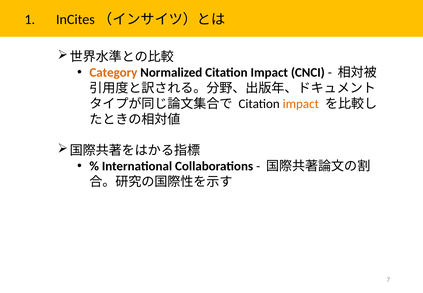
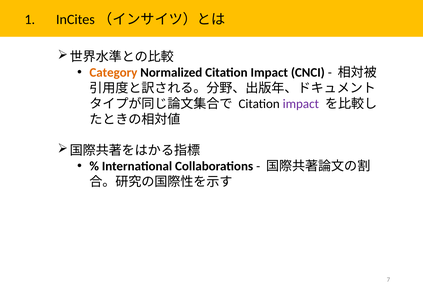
impact colour: orange -> purple (301, 104)
